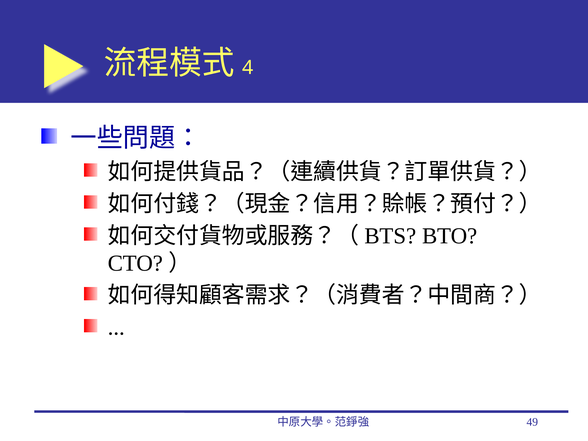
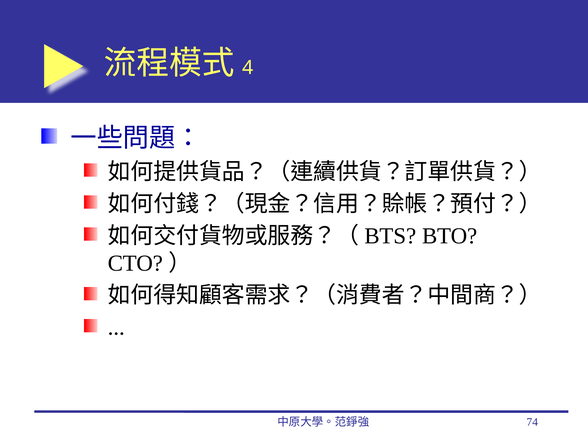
49: 49 -> 74 (532, 422)
